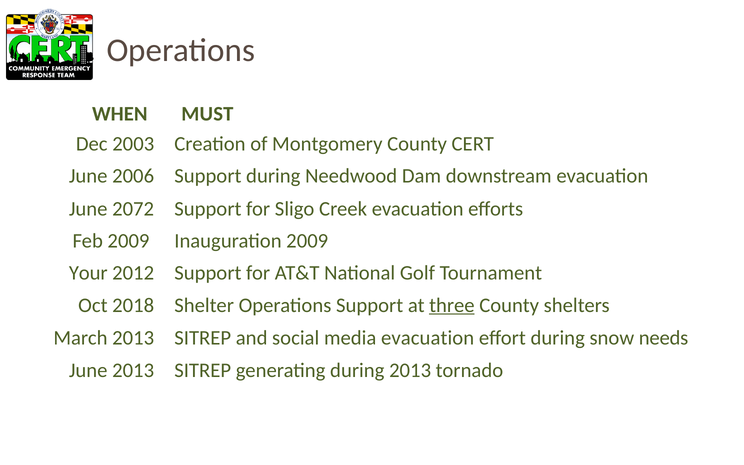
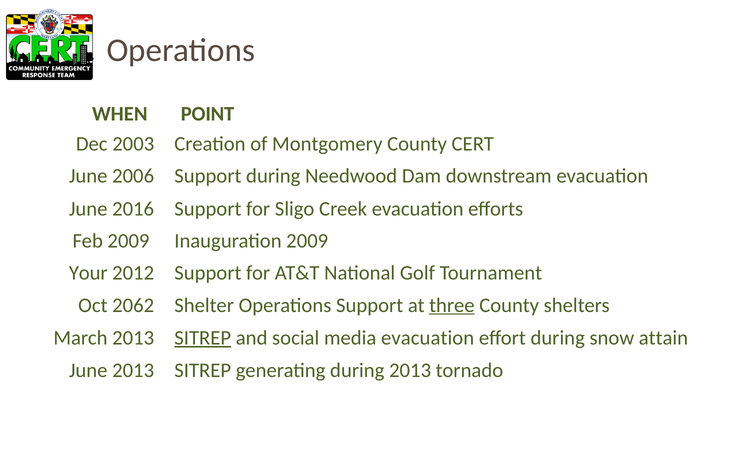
MUST: MUST -> POINT (208, 114)
2072: 2072 -> 2016 (133, 209)
2018: 2018 -> 2062 (133, 305)
SITREP underline: none -> present (203, 338)
needs: needs -> attain (663, 338)
